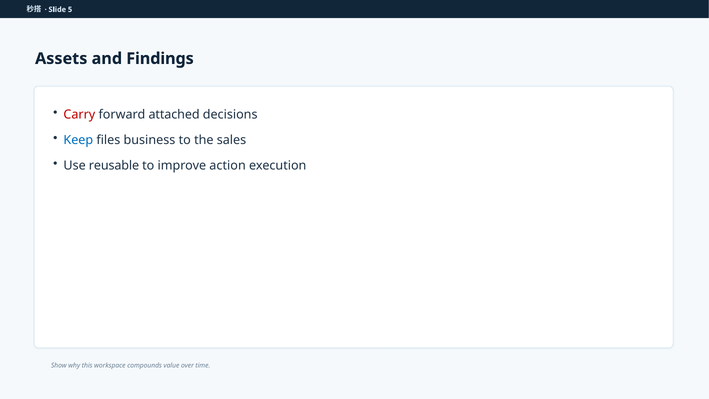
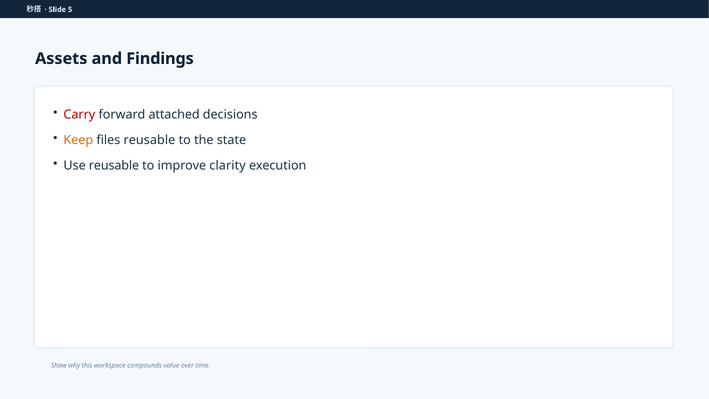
Keep colour: blue -> orange (78, 140)
files business: business -> reusable (149, 140)
sales: sales -> state (231, 140)
action: action -> clarity (228, 166)
